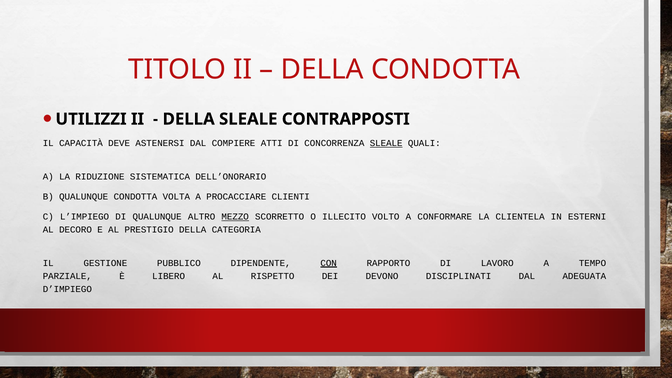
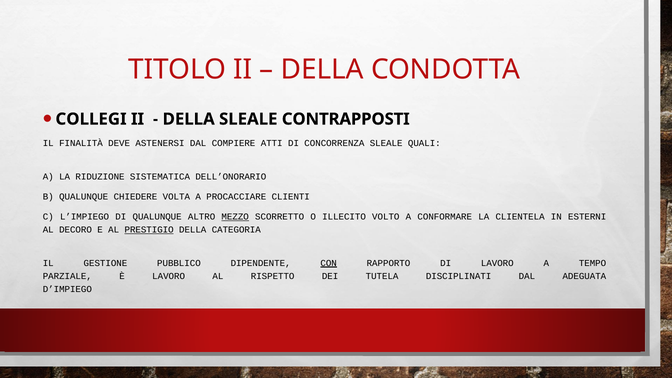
UTILIZZI: UTILIZZI -> COLLEGI (91, 119)
CAPACITÀ: CAPACITÀ -> FINALITÀ (81, 143)
SLEALE underline: present -> none (386, 143)
QUALUNQUE CONDOTTA: CONDOTTA -> CHIEDERE (135, 197)
PRESTIGIO underline: none -> present (149, 230)
È LIBERO: LIBERO -> LAVORO (169, 276)
DEVONO: DEVONO -> TUTELA (382, 276)
